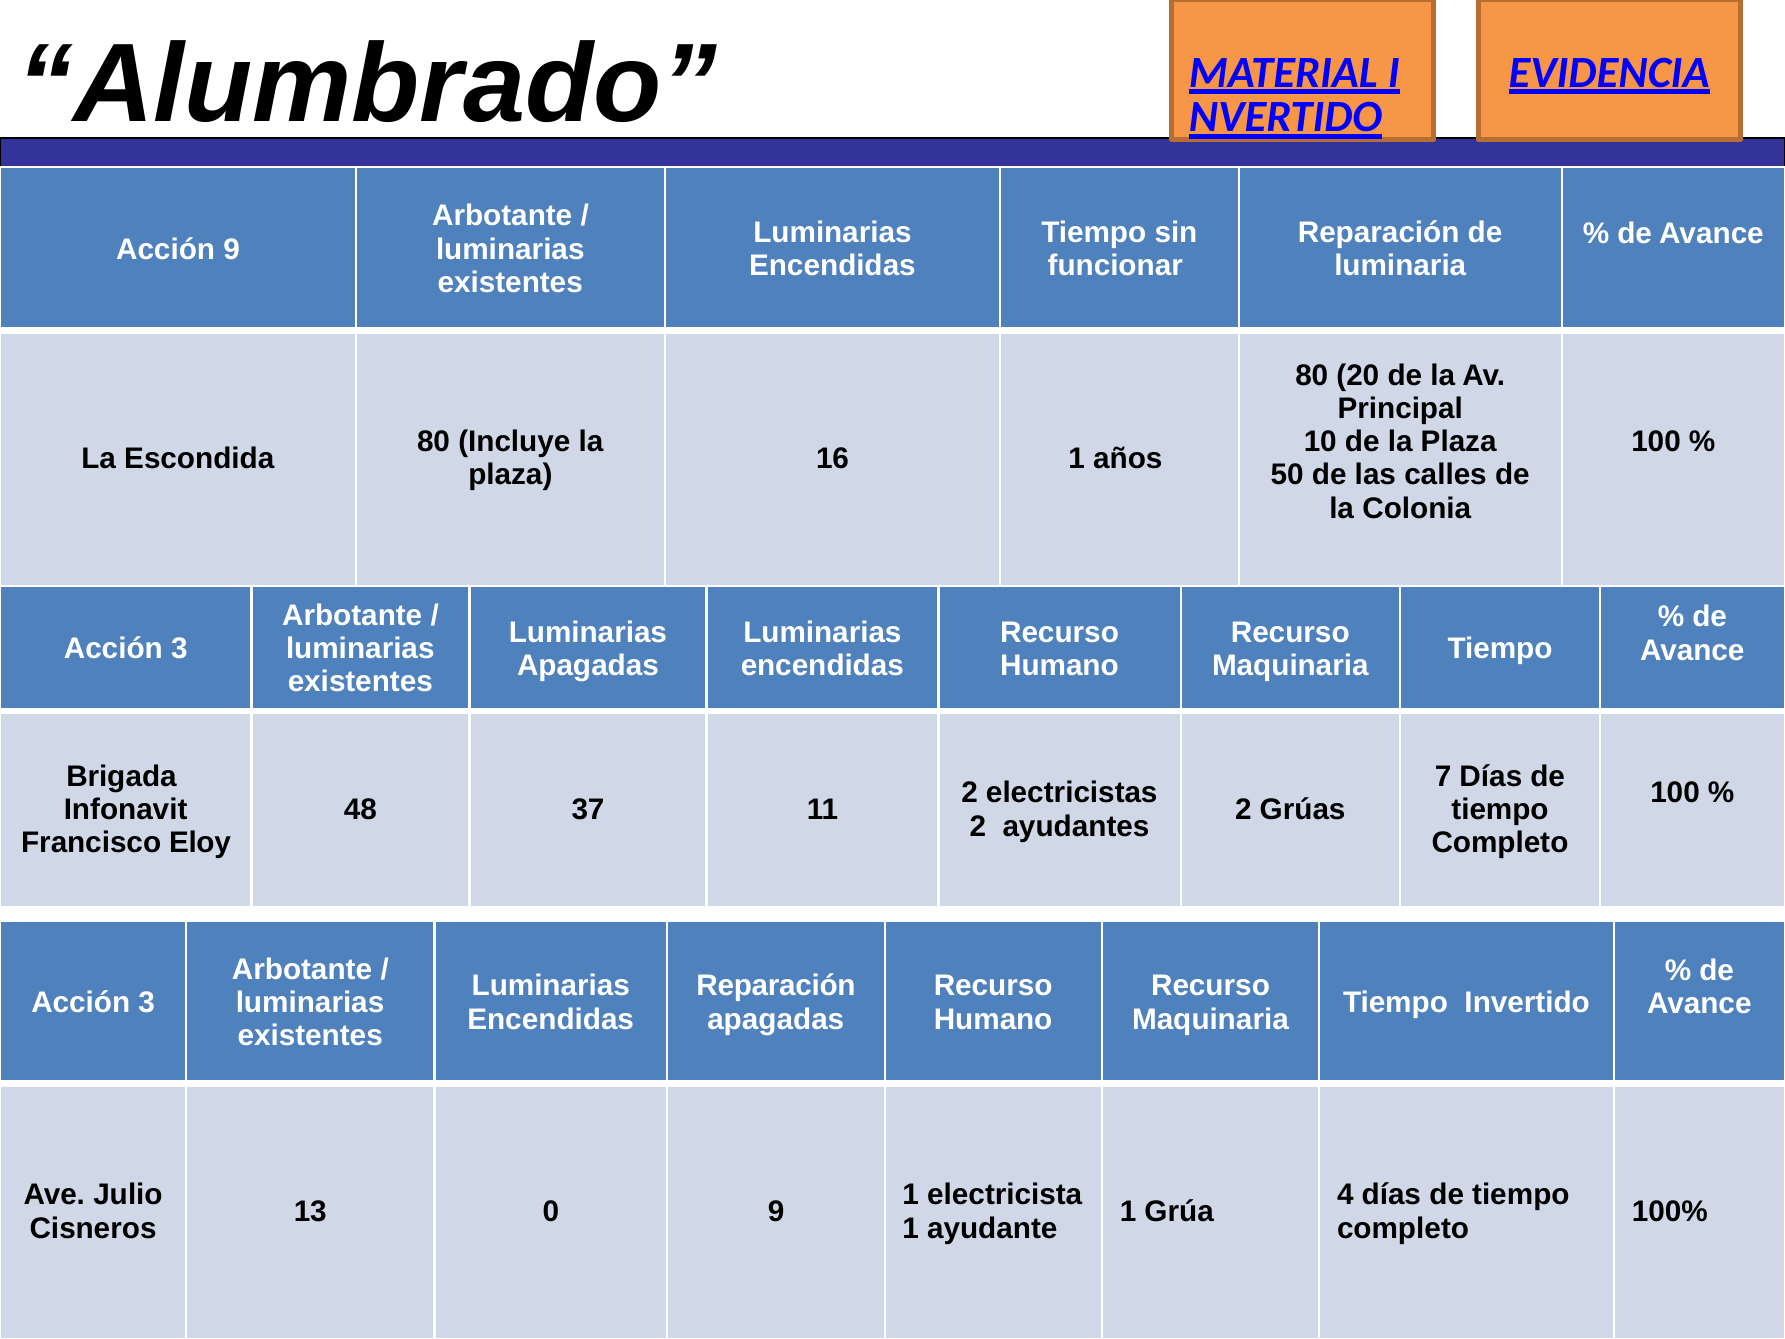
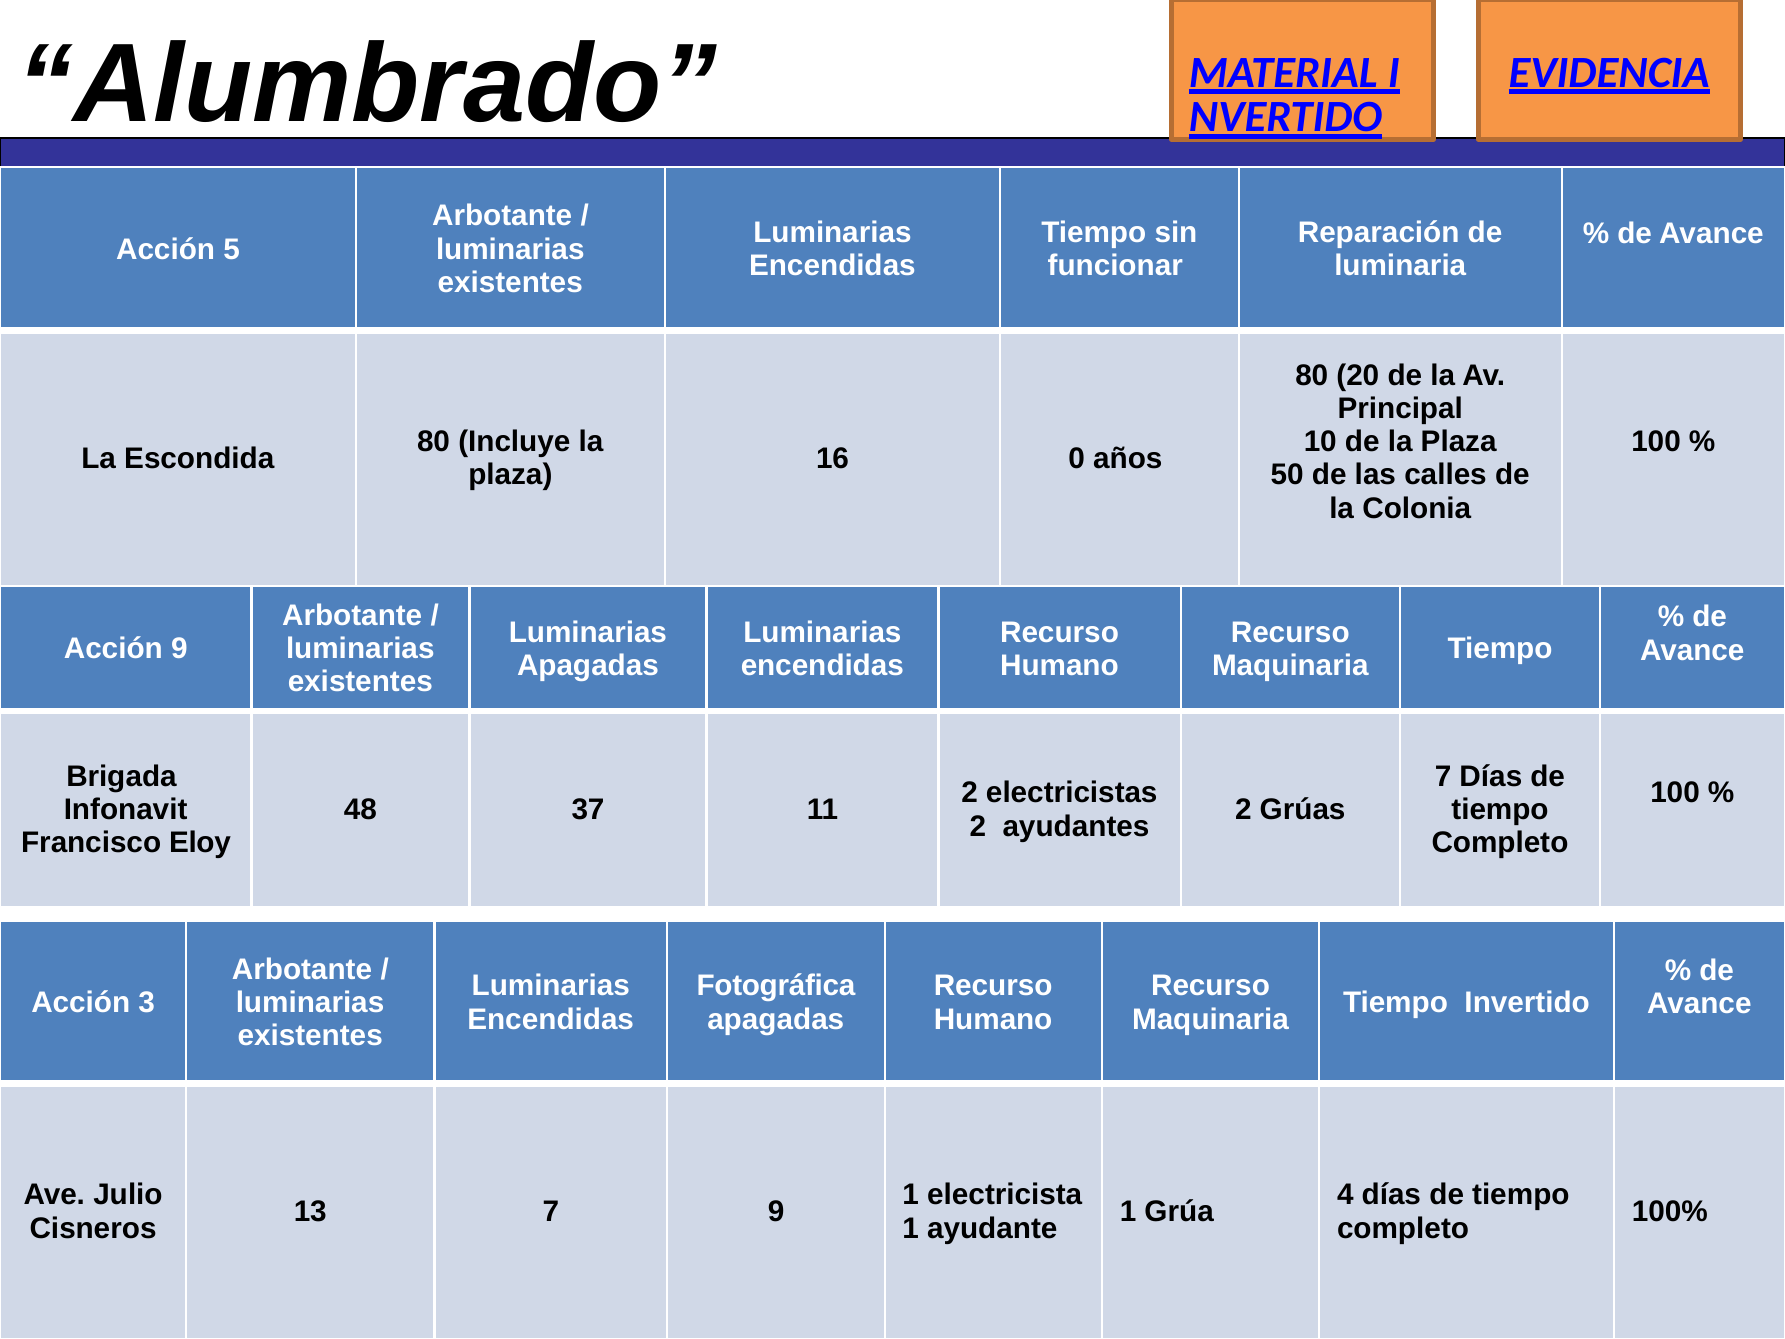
Acción 9: 9 -> 5 (232, 249)
16 1: 1 -> 0 (1077, 458)
3: 3 -> 9 (179, 649)
Reparación: Reparación -> Fotográfica (776, 986)
13 0: 0 -> 7 (551, 1212)
